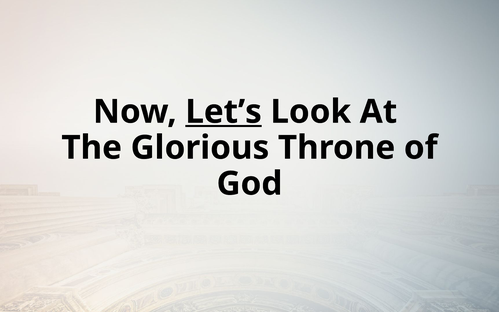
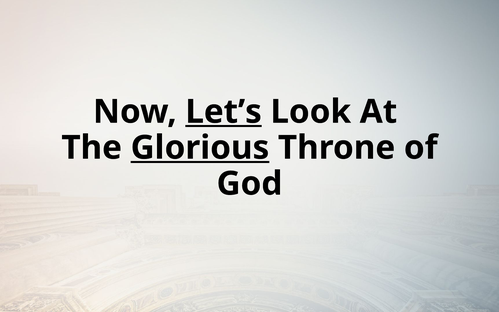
Glorious underline: none -> present (200, 148)
